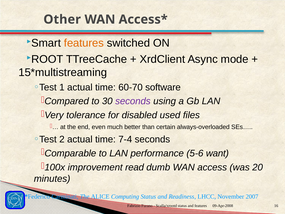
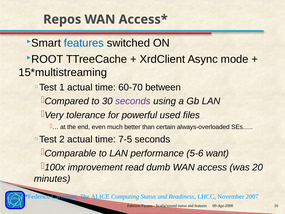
Other: Other -> Repos (62, 19)
features colour: orange -> blue (84, 43)
software: software -> between (163, 87)
disabled: disabled -> powerful (139, 115)
7-4: 7-4 -> 7-5 (125, 139)
